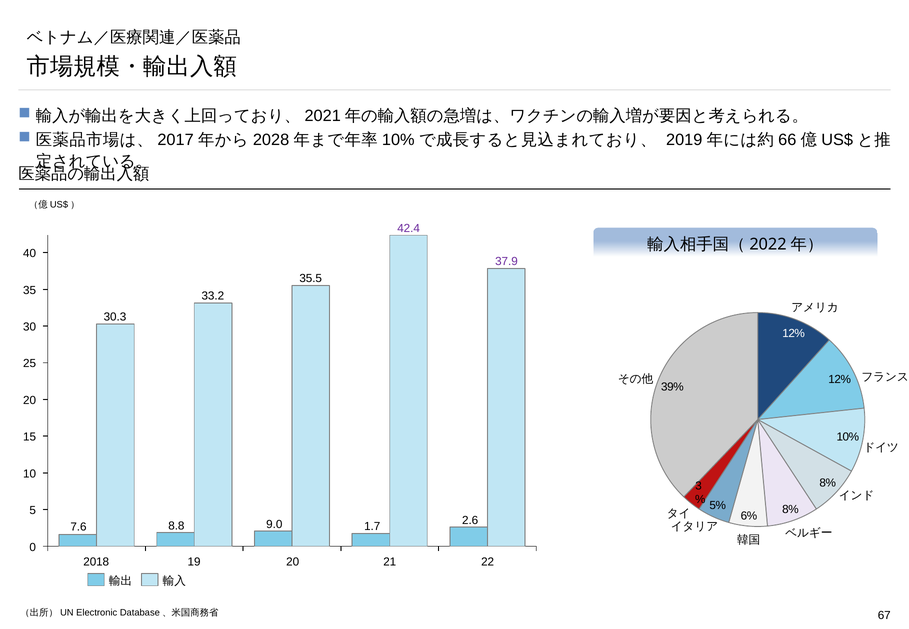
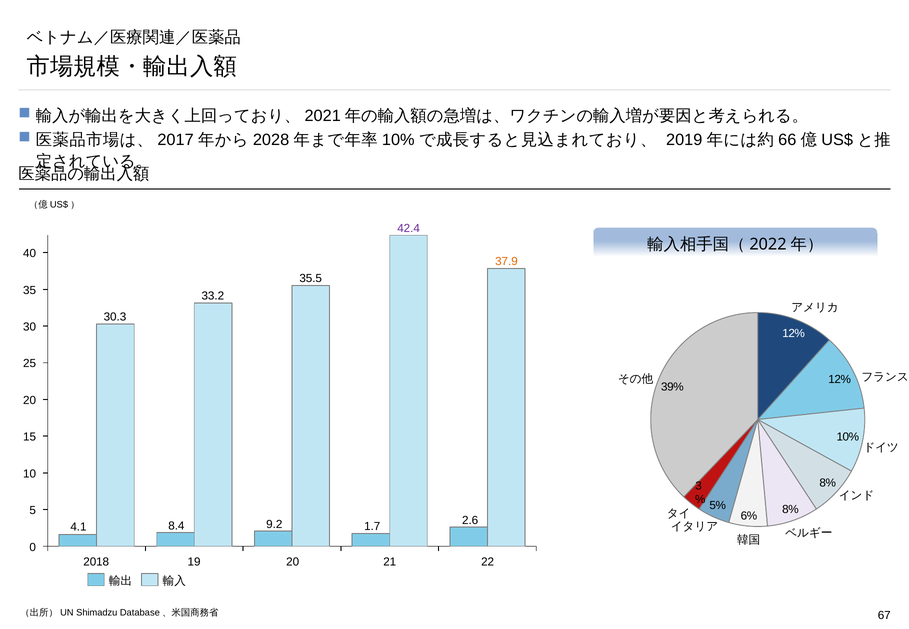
37.9 colour: purple -> orange (506, 262)
9.0: 9.0 -> 9.2 (274, 525)
8.8: 8.8 -> 8.4 (176, 526)
7.6: 7.6 -> 4.1 (78, 527)
Electronic: Electronic -> Shimadzu (97, 613)
